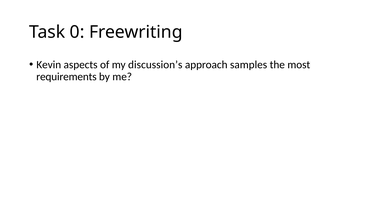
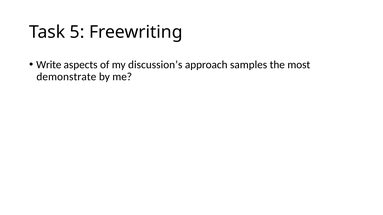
0: 0 -> 5 (77, 32)
Kevin: Kevin -> Write (49, 65)
requirements: requirements -> demonstrate (66, 77)
